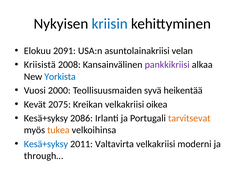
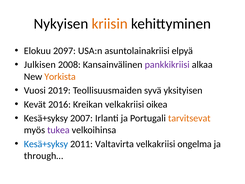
kriisin colour: blue -> orange (110, 24)
2091: 2091 -> 2097 (64, 51)
velan: velan -> elpyä (182, 51)
Kriisistä: Kriisistä -> Julkisen (40, 65)
Yorkista colour: blue -> orange (60, 76)
2000: 2000 -> 2019 (59, 90)
heikentää: heikentää -> yksityisen (183, 90)
2075: 2075 -> 2016 (59, 104)
2086: 2086 -> 2007 (81, 118)
tukea colour: orange -> purple (58, 130)
moderni: moderni -> ongelma (195, 144)
